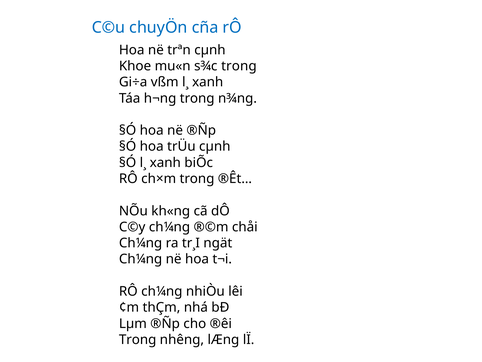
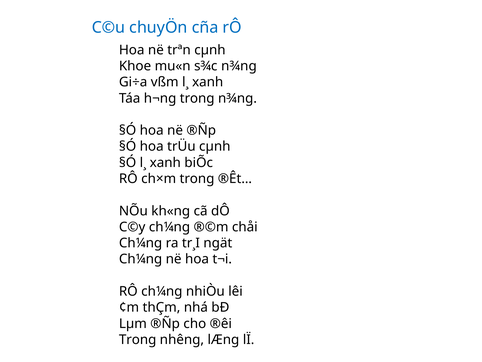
s¾c trong: trong -> n¾ng (239, 66)
